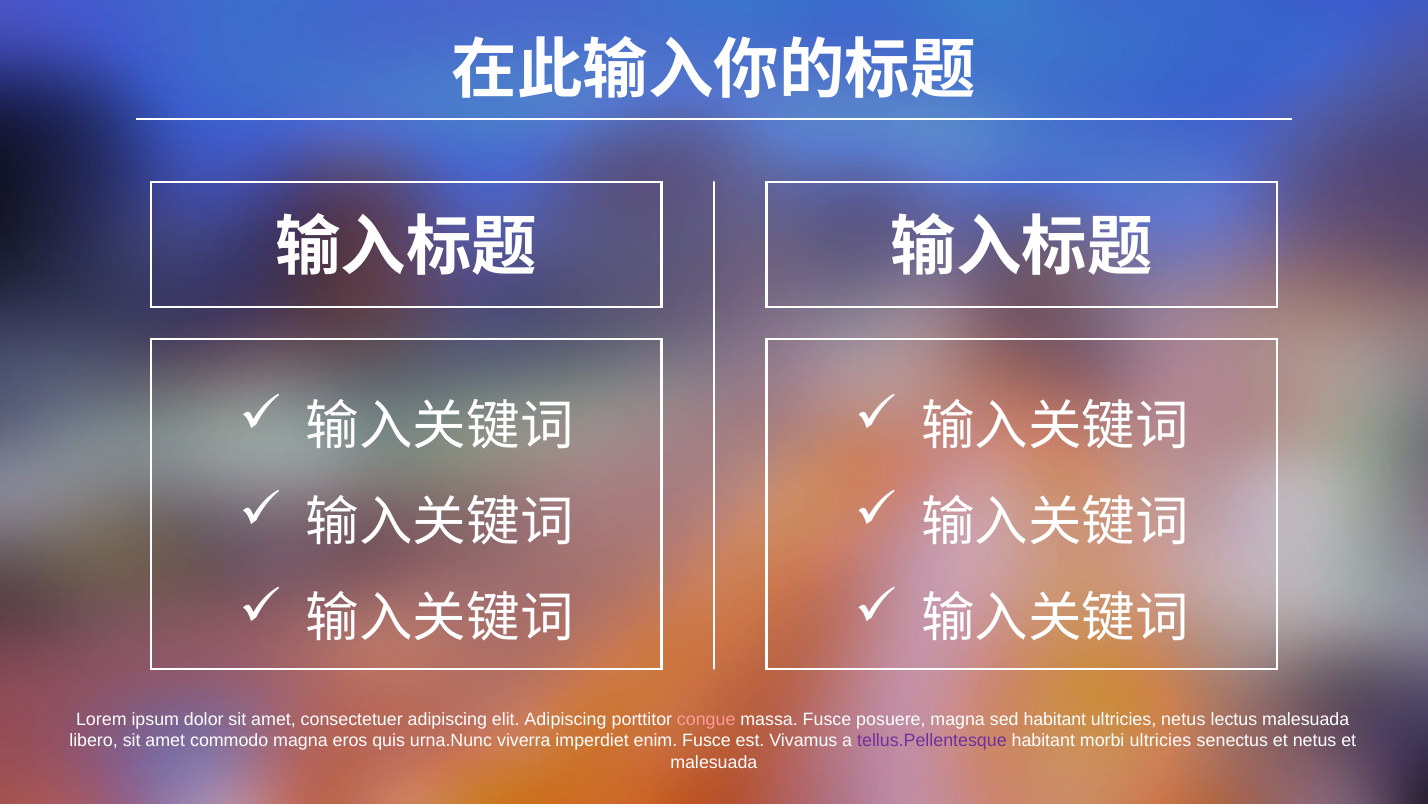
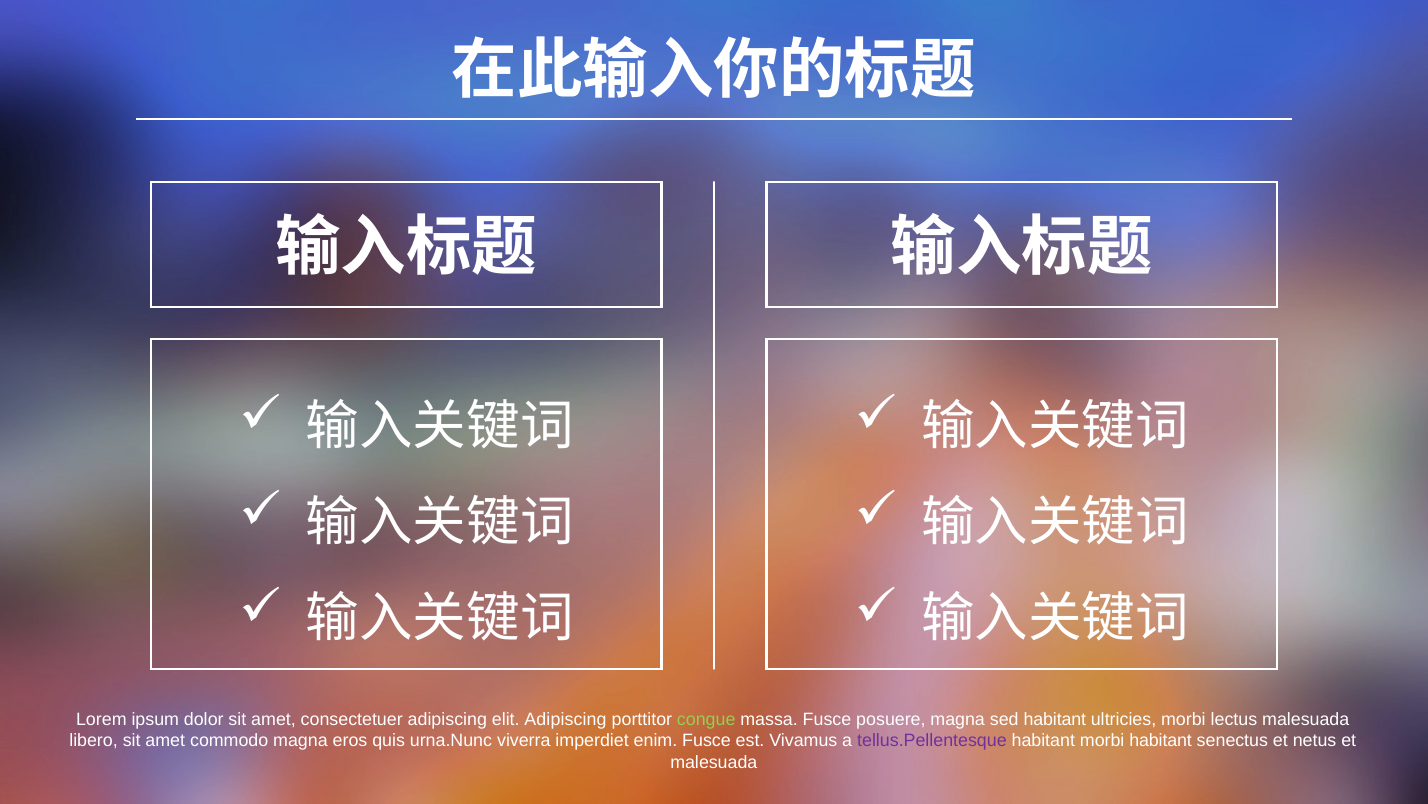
congue colour: pink -> light green (706, 719)
ultricies netus: netus -> morbi (1183, 719)
morbi ultricies: ultricies -> habitant (1161, 740)
